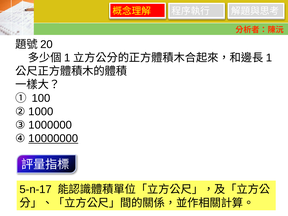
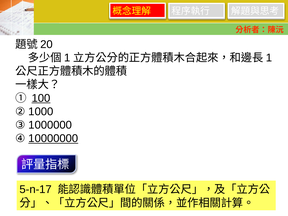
100 underline: none -> present (41, 98)
